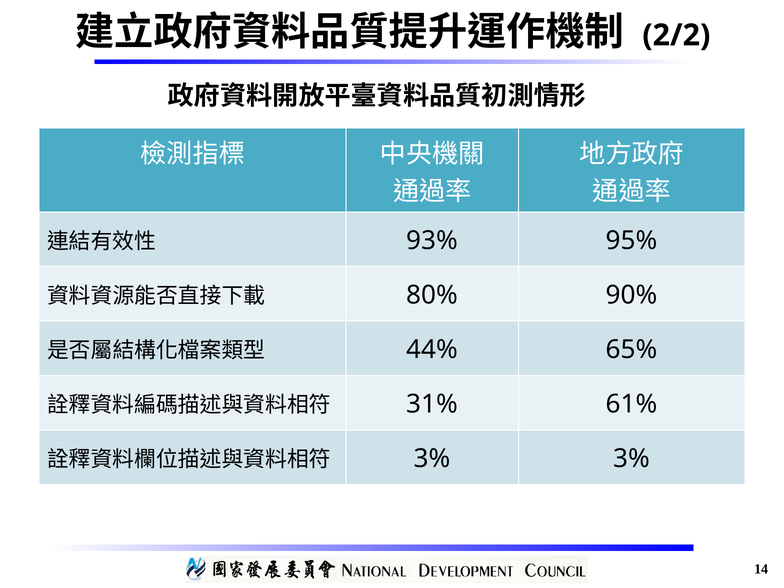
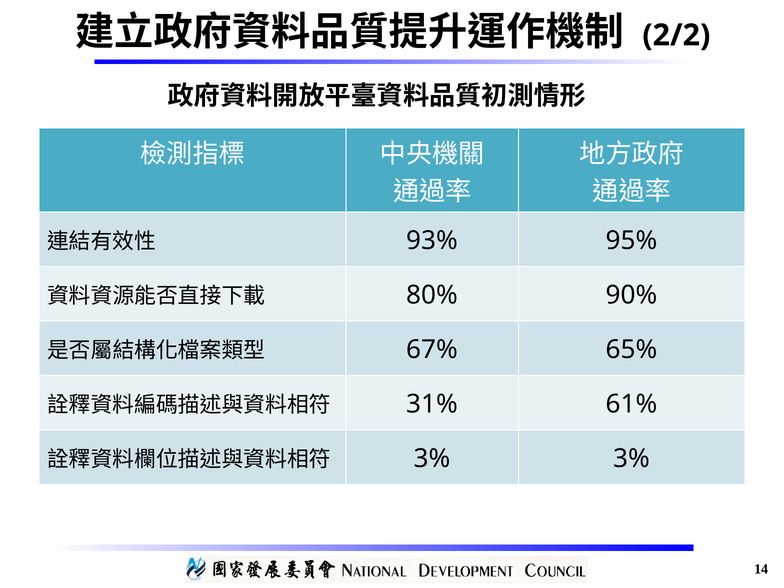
44%: 44% -> 67% (432, 350)
